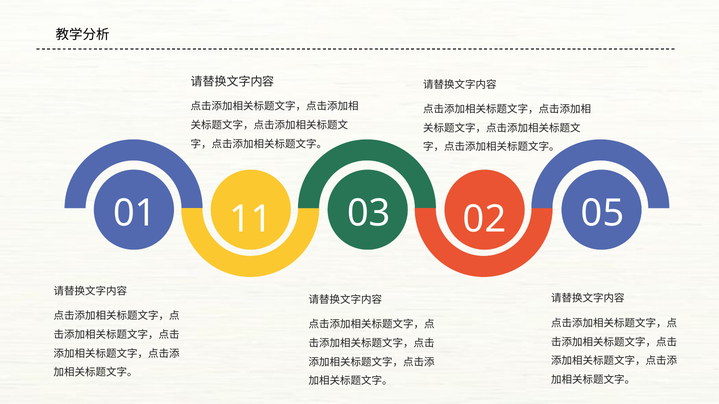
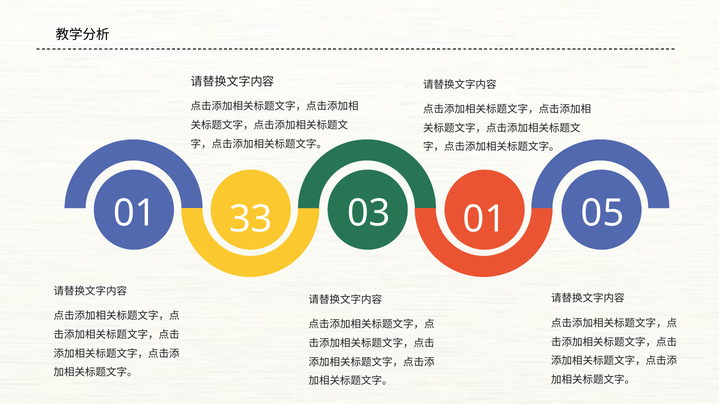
11: 11 -> 33 (251, 219)
03 02: 02 -> 01 (485, 219)
